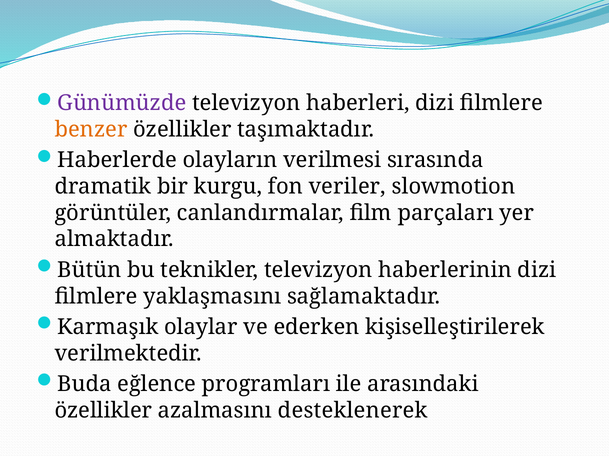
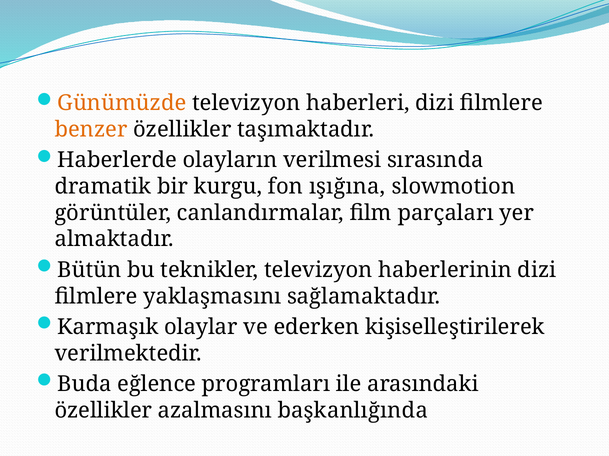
Günümüzde colour: purple -> orange (122, 103)
veriler: veriler -> ışığına (347, 187)
desteklenerek: desteklenerek -> başkanlığında (353, 411)
